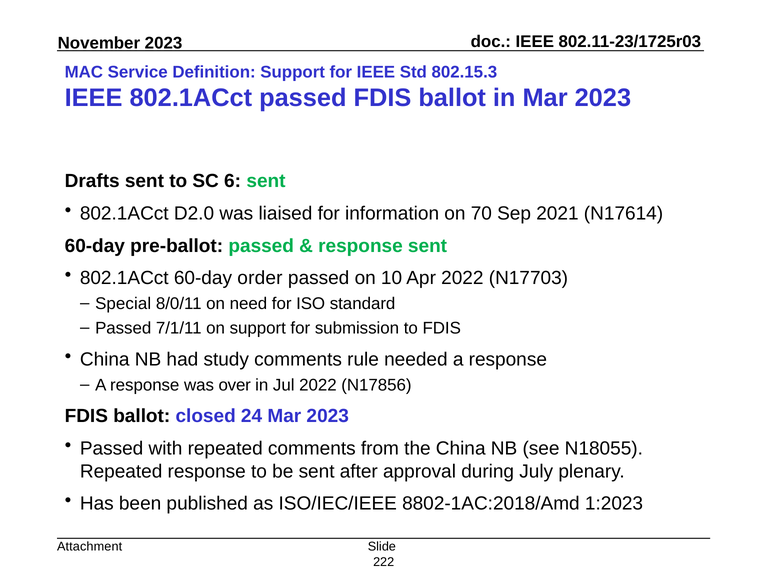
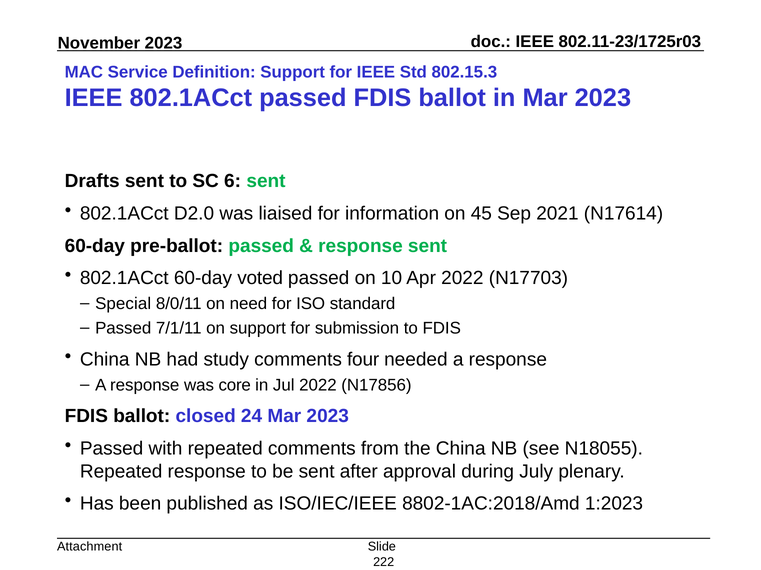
70: 70 -> 45 (481, 214)
order: order -> voted (260, 279)
rule: rule -> four (363, 360)
over: over -> core (235, 386)
